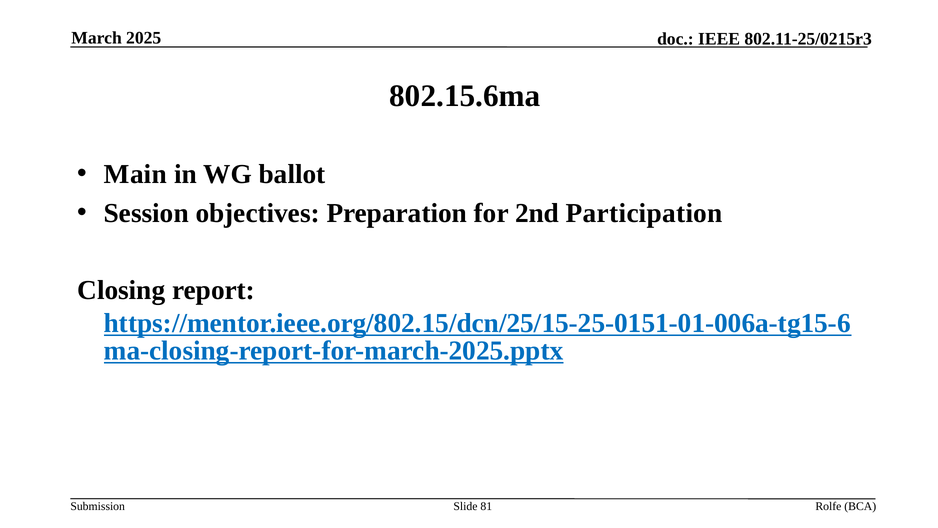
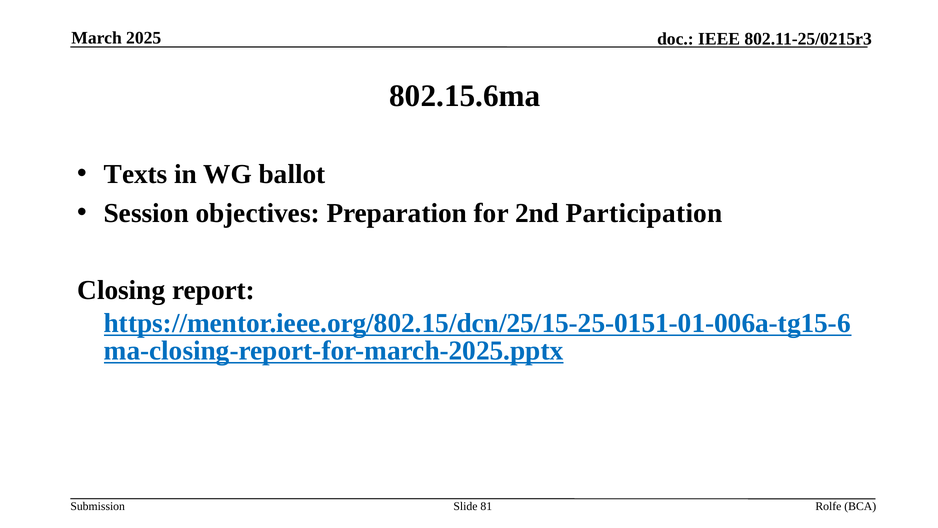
Main: Main -> Texts (136, 174)
